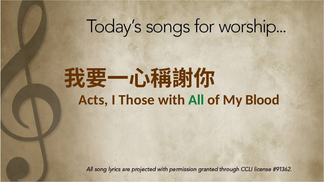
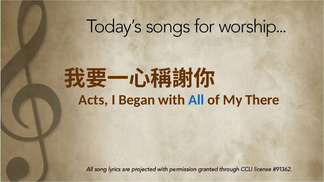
Those: Those -> Began (137, 100)
All colour: green -> blue (196, 100)
Blood: Blood -> There (262, 100)
